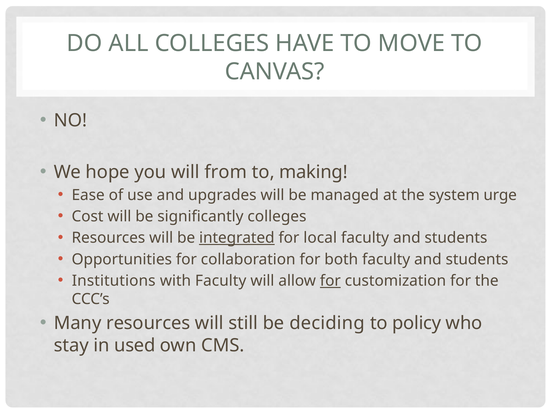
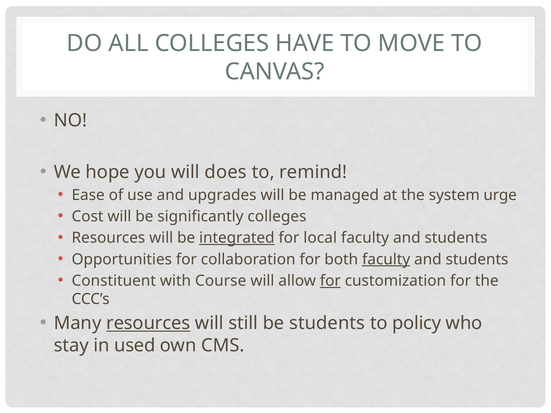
from: from -> does (226, 172)
making: making -> remind (313, 172)
faculty underline: none -> present (386, 260)
Institutions: Institutions -> Constituent (114, 281)
with Faculty: Faculty -> Course (221, 281)
resources underline: none -> present (148, 323)
be deciding: deciding -> students (327, 323)
